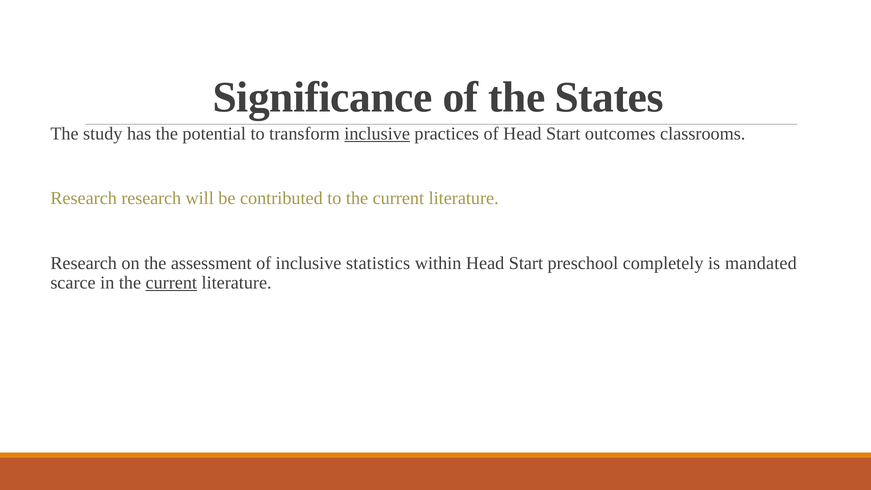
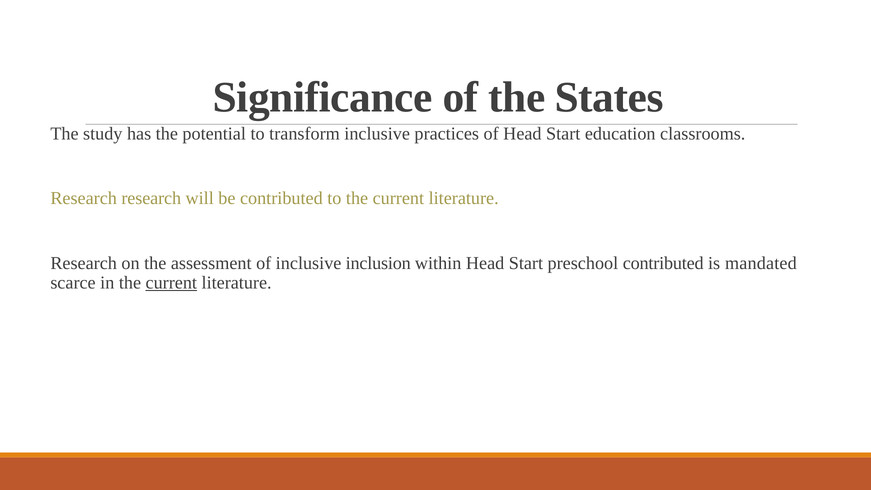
inclusive underline: present -> none (377, 134)
outcomes: outcomes -> education (620, 134)
statistics: statistics -> inclusion (378, 263)
preschool completely: completely -> contributed (663, 263)
